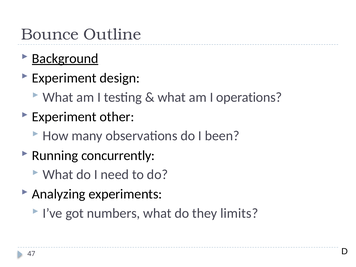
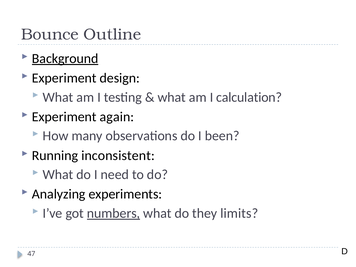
operations: operations -> calculation (249, 97)
other: other -> again (117, 117)
concurrently: concurrently -> inconsistent (118, 155)
numbers underline: none -> present (114, 213)
